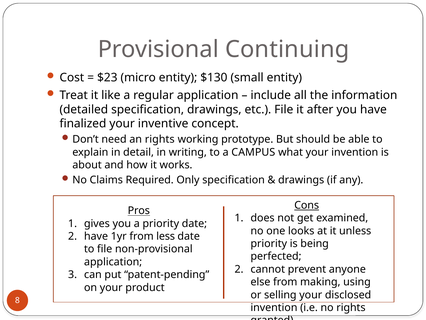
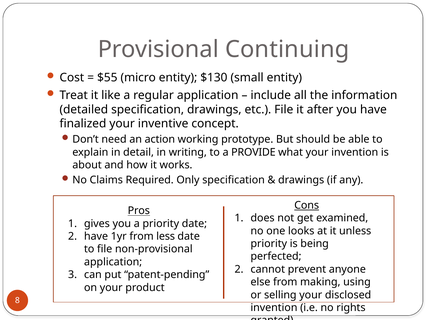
$23: $23 -> $55 (107, 77)
an rights: rights -> action (160, 139)
CAMPUS: CAMPUS -> PROVIDE (253, 152)
